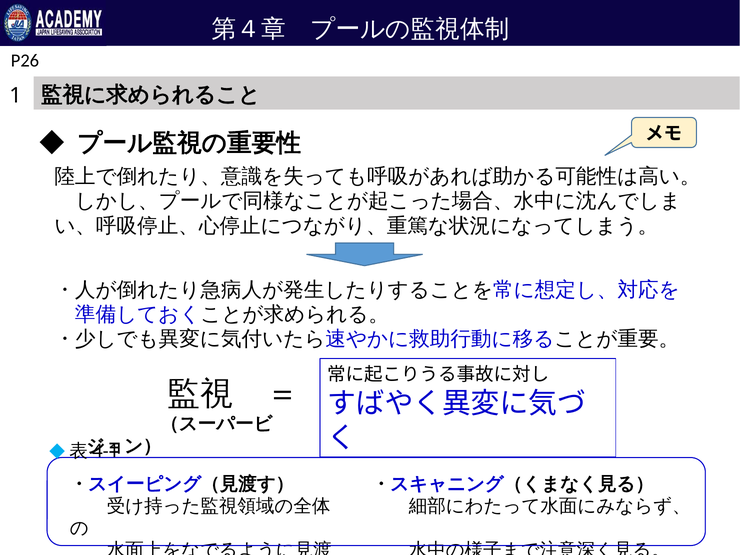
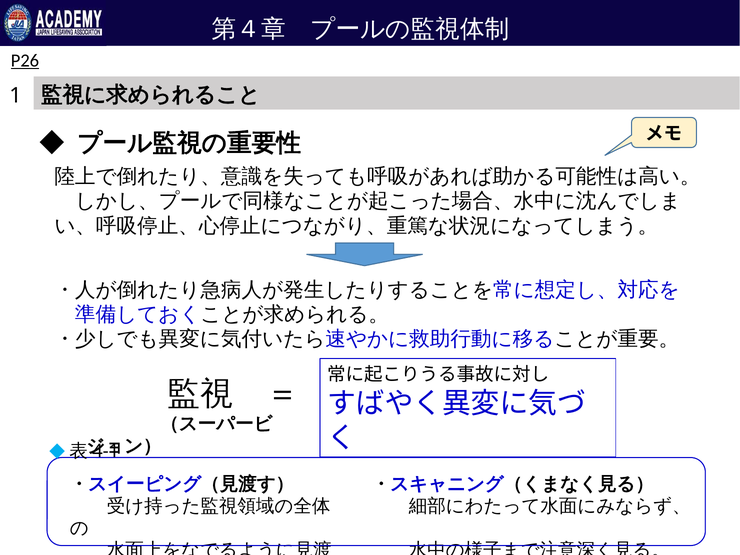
P26 underline: none -> present (25, 61)
